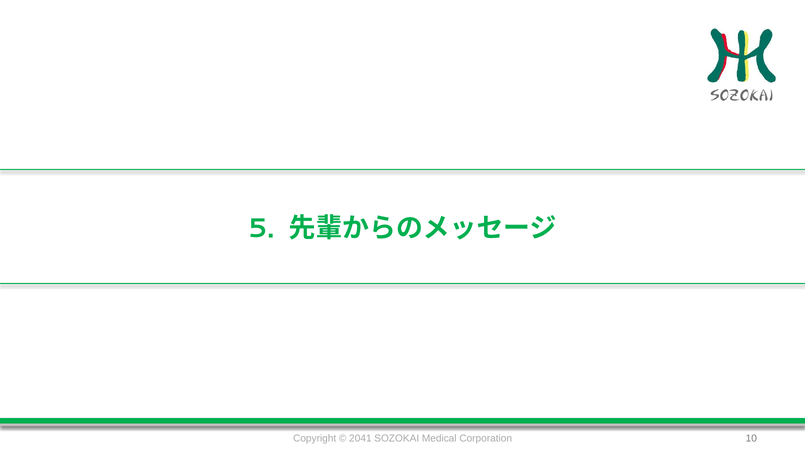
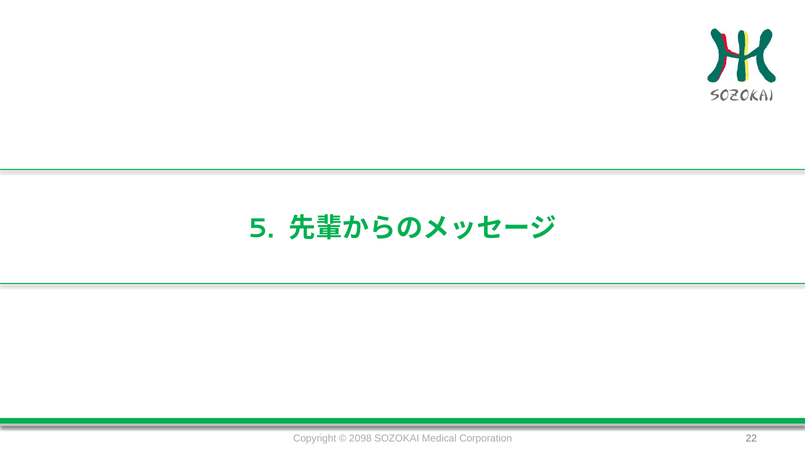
2041: 2041 -> 2098 (360, 439)
10: 10 -> 22 (751, 439)
